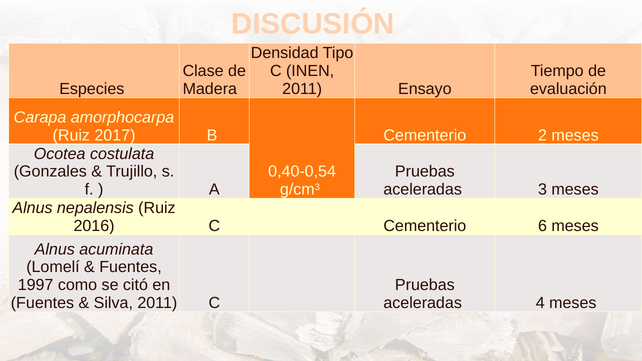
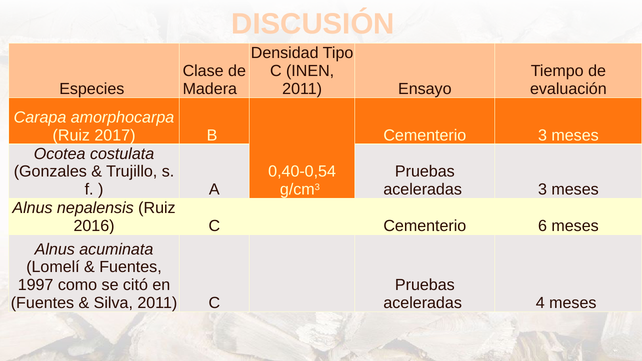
Cementerio 2: 2 -> 3 (543, 135)
